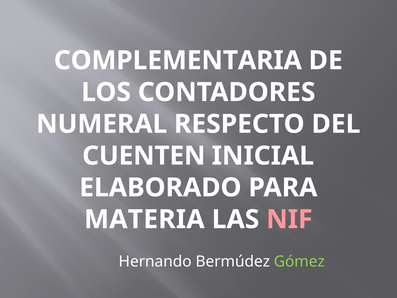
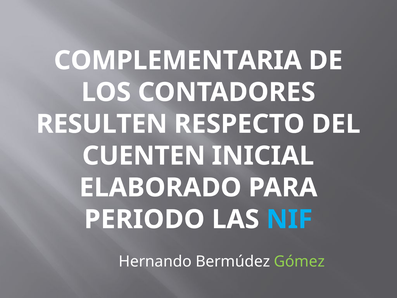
NUMERAL: NUMERAL -> RESULTEN (102, 124)
MATERIA: MATERIA -> PERIODO (144, 219)
NIF colour: pink -> light blue (289, 219)
